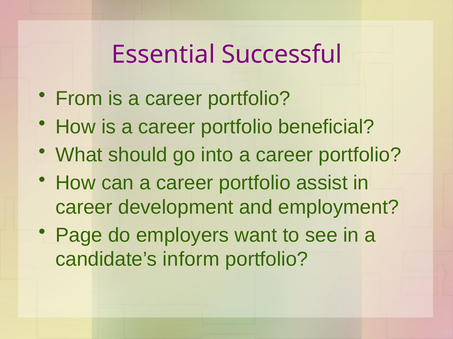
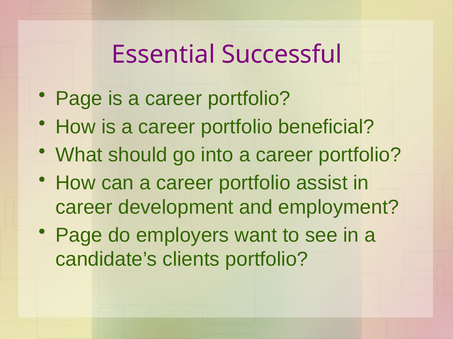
From: From -> Page (79, 99)
inform: inform -> clients (191, 260)
